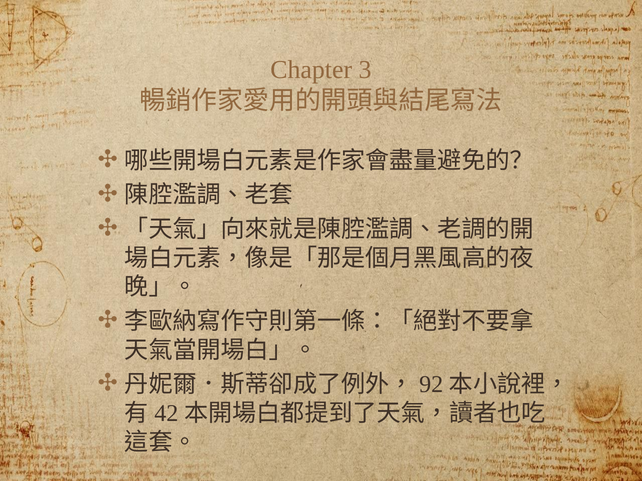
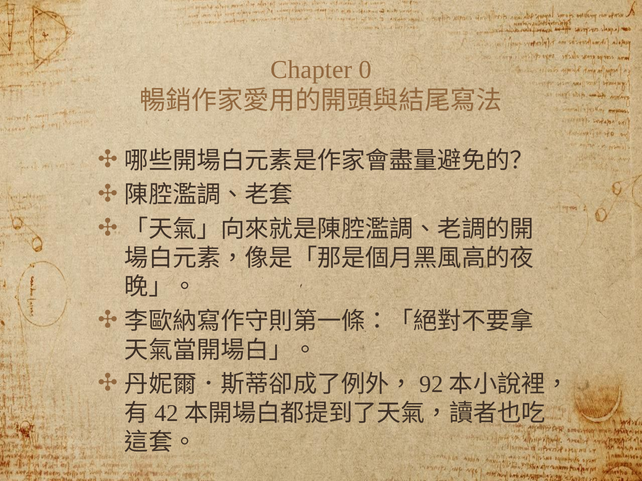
3: 3 -> 0 (365, 70)
